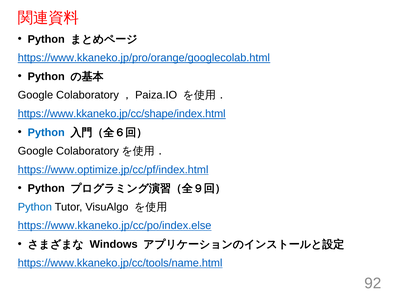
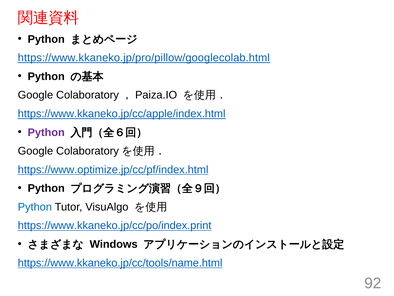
https://www.kkaneko.jp/pro/orange/googlecolab.html: https://www.kkaneko.jp/pro/orange/googlecolab.html -> https://www.kkaneko.jp/pro/pillow/googlecolab.html (144, 58)
https://www.kkaneko.jp/cc/shape/index.html: https://www.kkaneko.jp/cc/shape/index.html -> https://www.kkaneko.jp/cc/apple/index.html (122, 114)
Python colour: blue -> purple (46, 132)
https://www.kkaneko.jp/cc/po/index.else: https://www.kkaneko.jp/cc/po/index.else -> https://www.kkaneko.jp/cc/po/index.print (115, 225)
